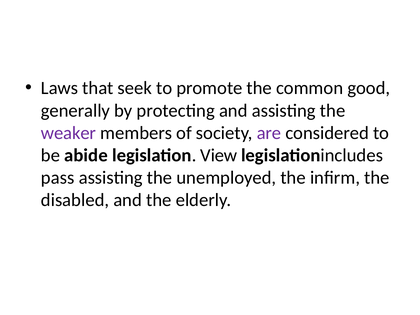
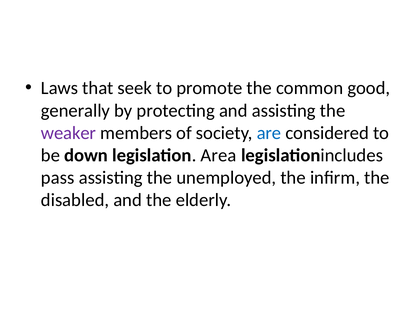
are colour: purple -> blue (269, 133)
abide: abide -> down (86, 155)
View: View -> Area (219, 155)
